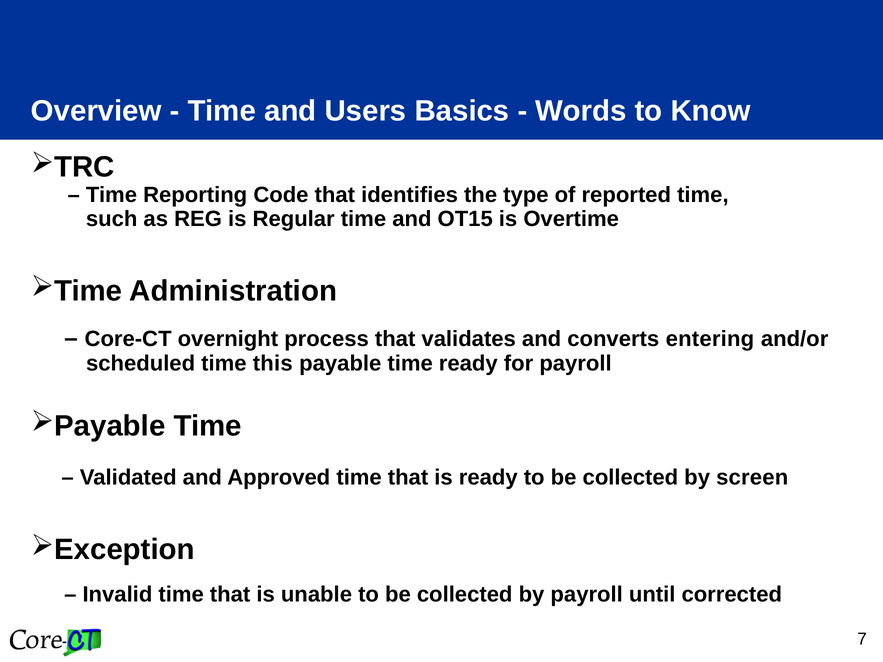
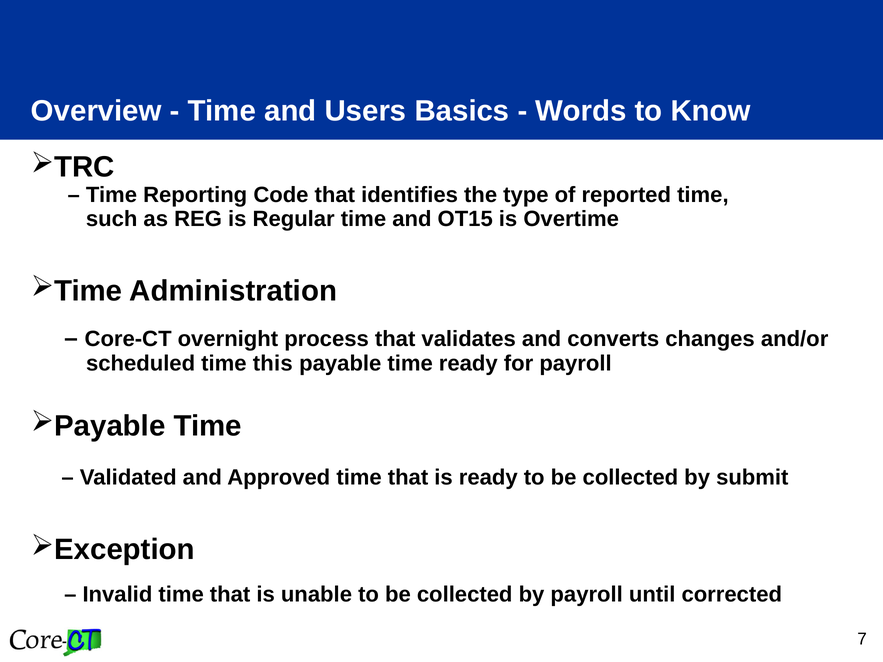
entering: entering -> changes (710, 339)
screen: screen -> submit (752, 478)
